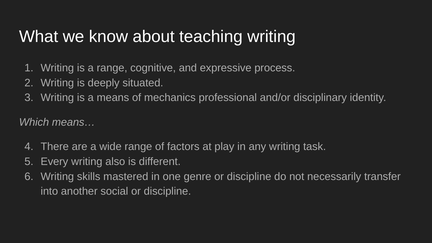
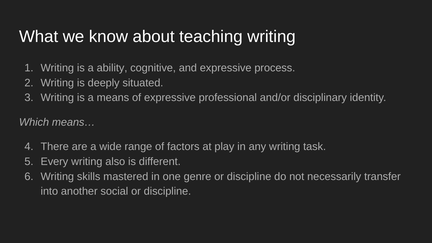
a range: range -> ability (112, 68)
of mechanics: mechanics -> expressive (170, 98)
